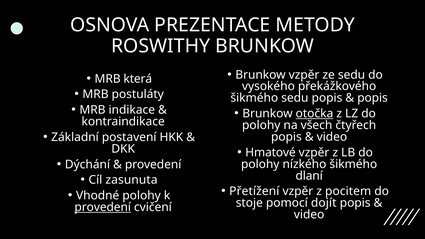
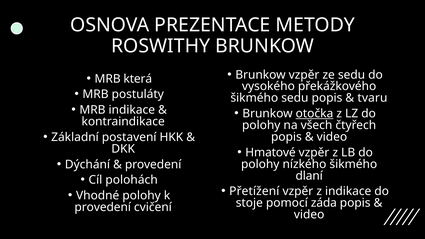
popis: popis -> tvaru (372, 98)
zasunuta: zasunuta -> polohách (132, 180)
z pocitem: pocitem -> indikace (348, 191)
dojít: dojít -> záda (324, 203)
provedení underline: present -> none (103, 207)
